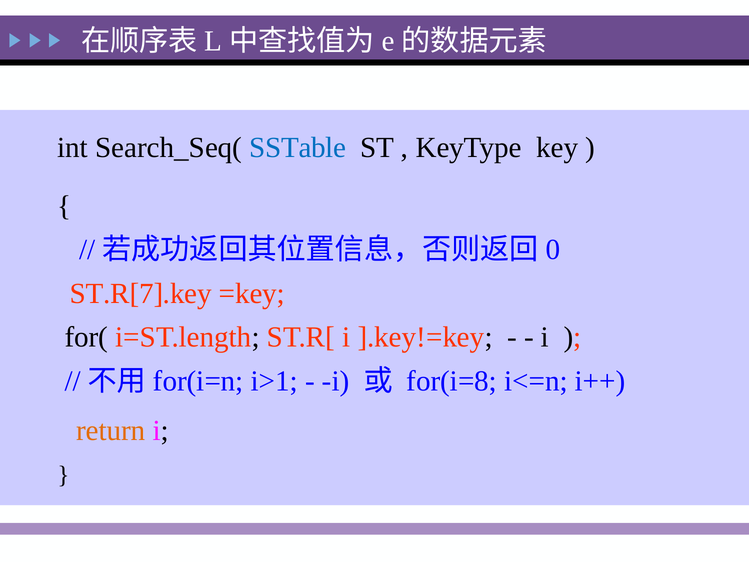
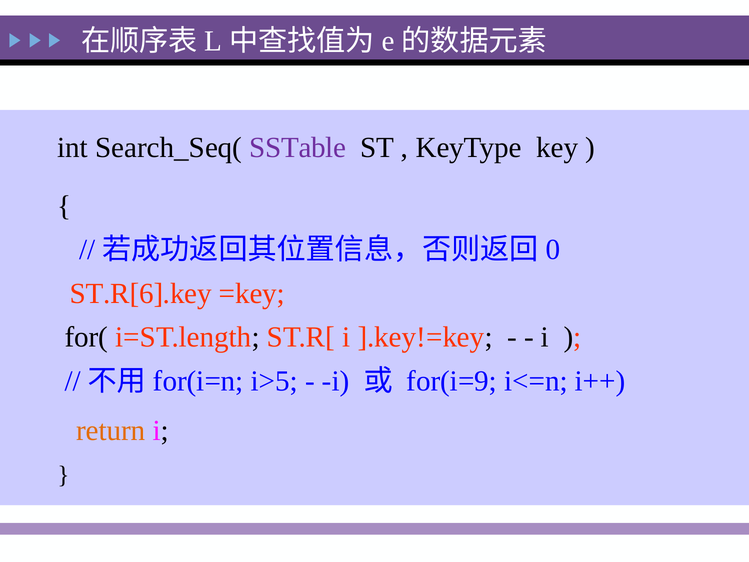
SSTable colour: blue -> purple (298, 148)
ST.R[7].key: ST.R[7].key -> ST.R[6].key (141, 293)
i>1: i>1 -> i>5 (274, 381)
for(i=8: for(i=8 -> for(i=9 (452, 381)
